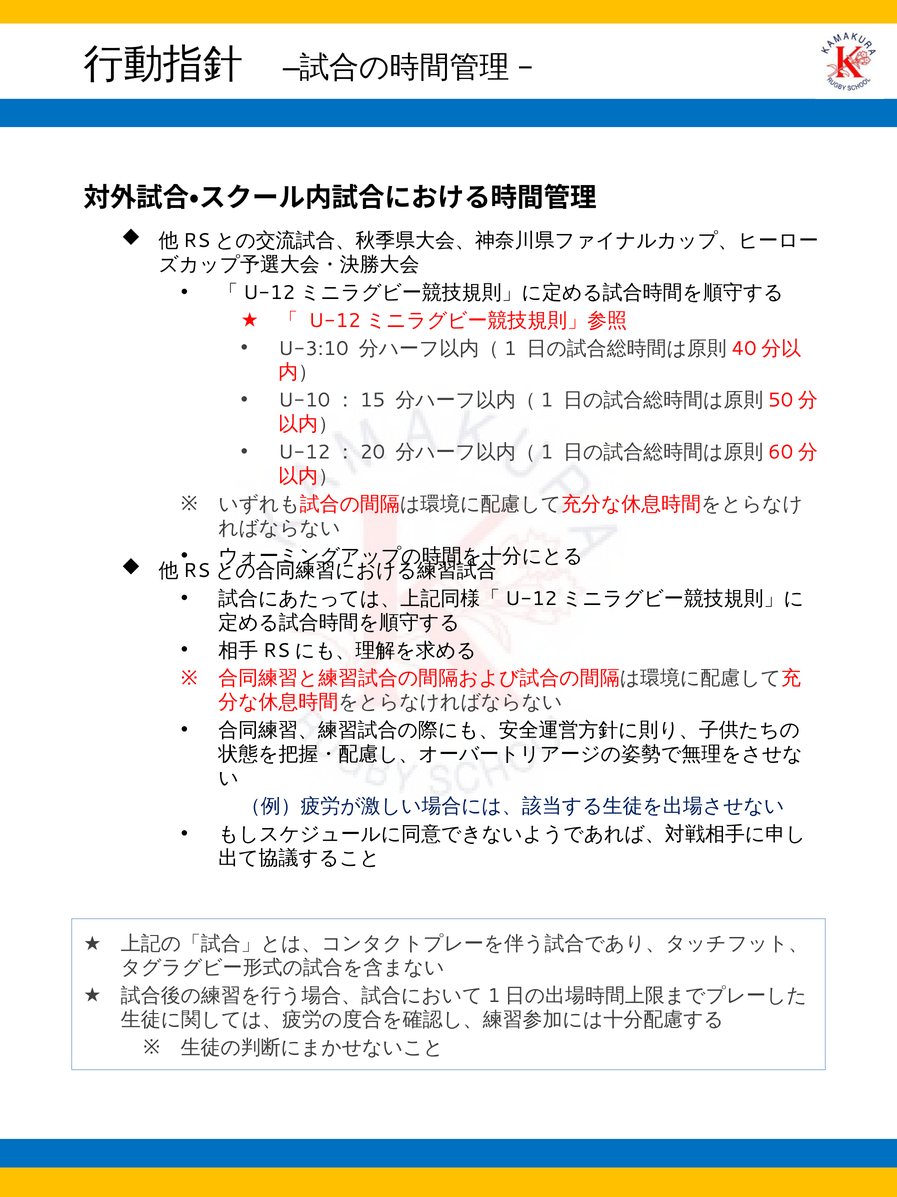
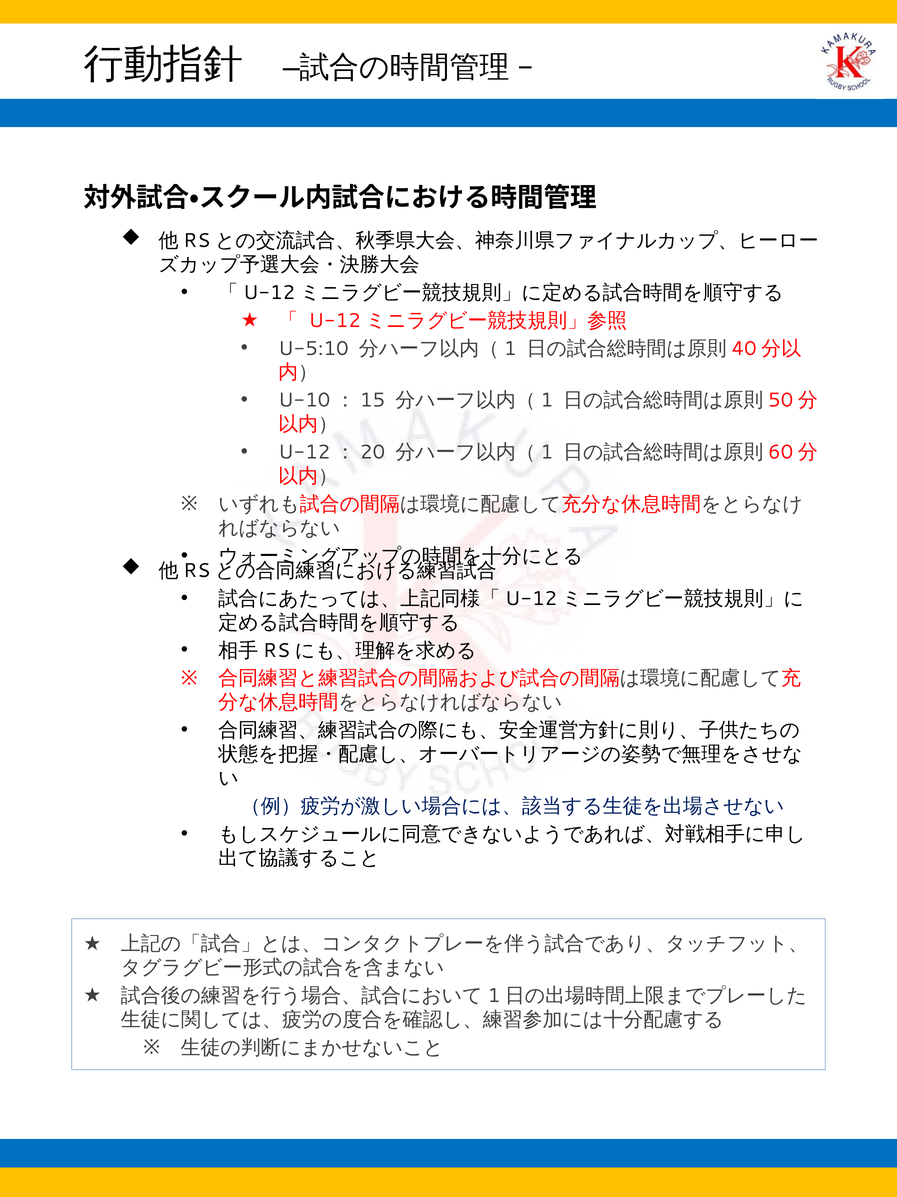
U-3:10: U-3:10 -> U-5:10 (313, 348)
